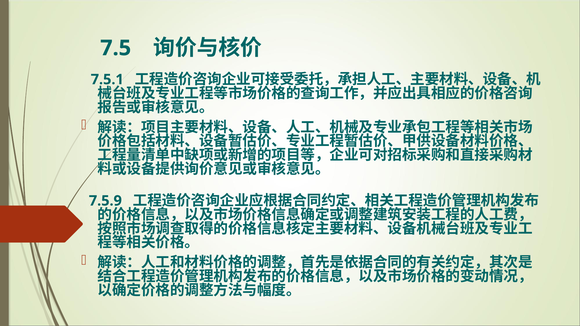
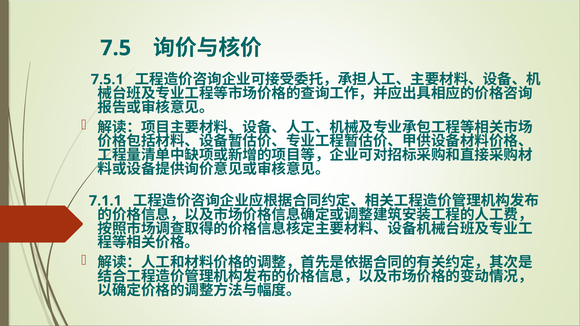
7.5.9: 7.5.9 -> 7.1.1 (105, 201)
